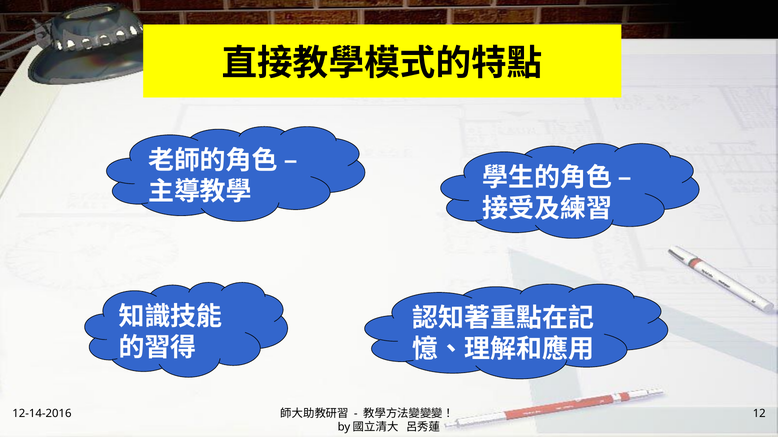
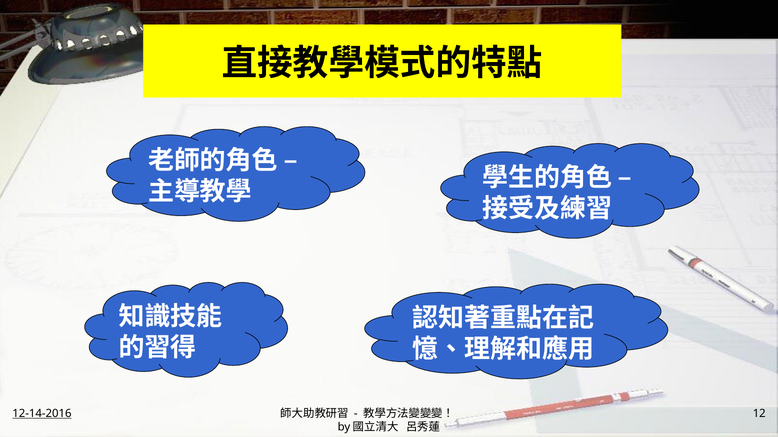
12-14-2016 underline: none -> present (42, 414)
